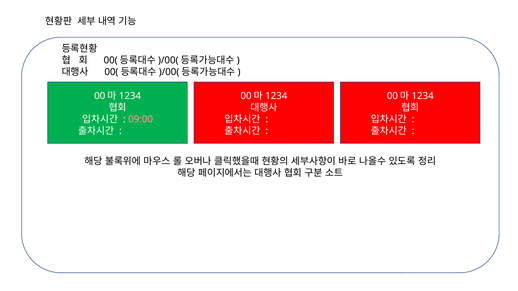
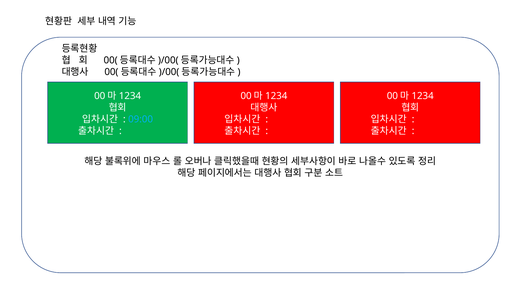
09:00 colour: pink -> light blue (141, 119)
